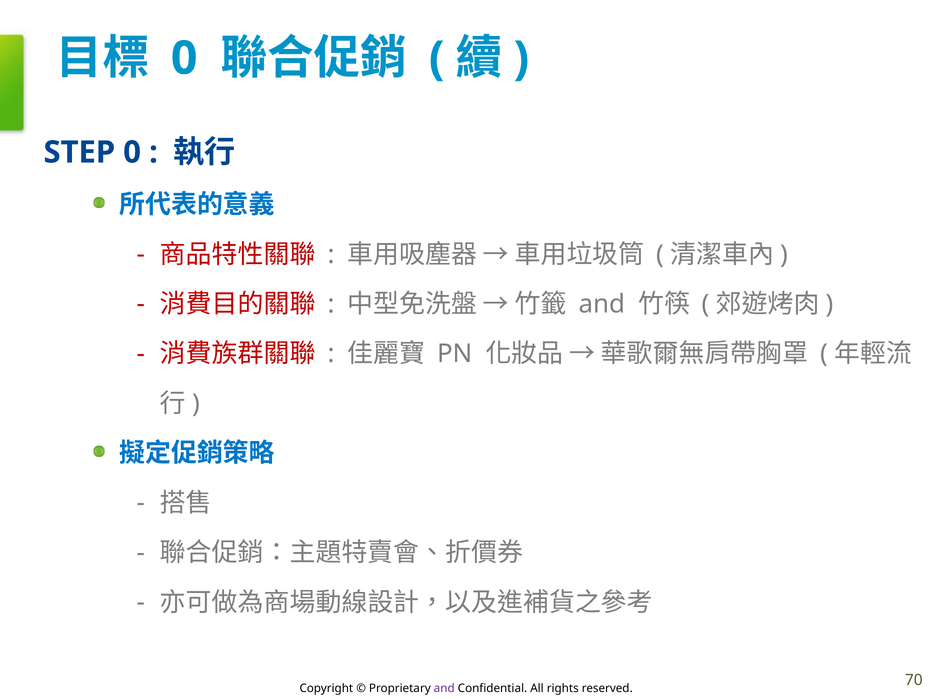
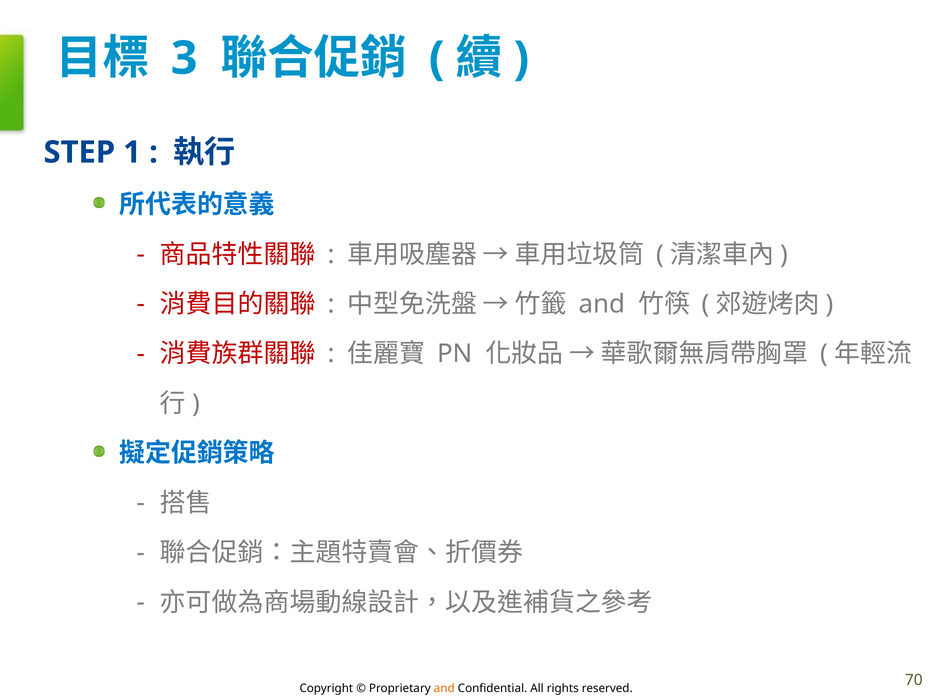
0: 0 -> 3 (184, 58)
STEP 0: 0 -> 1 (132, 152)
and colour: purple -> orange (444, 688)
